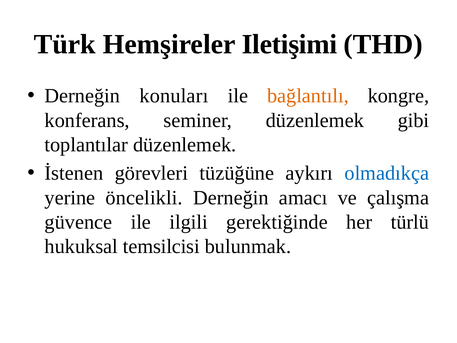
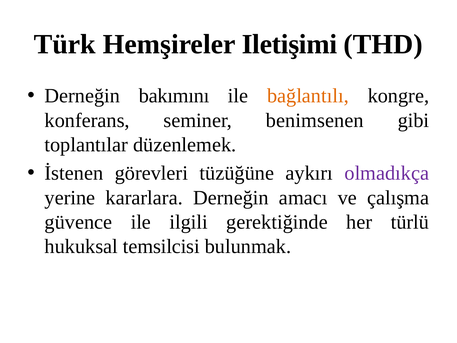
konuları: konuları -> bakımını (174, 96)
seminer düzenlemek: düzenlemek -> benimsenen (315, 120)
olmadıkça colour: blue -> purple (387, 173)
öncelikli: öncelikli -> kararlara (144, 198)
